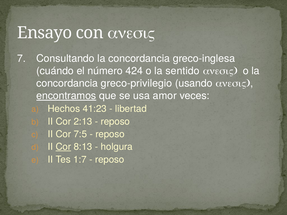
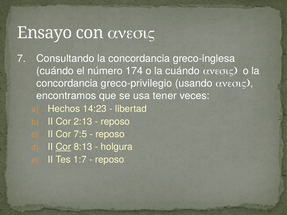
424: 424 -> 174 (134, 71)
la sentido: sentido -> cuándo (182, 71)
encontramos underline: present -> none (66, 96)
amor: amor -> tener (165, 96)
41:23: 41:23 -> 14:23 (95, 109)
